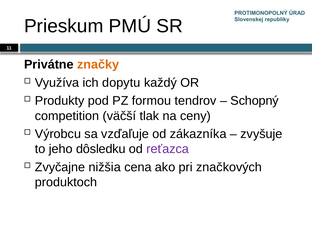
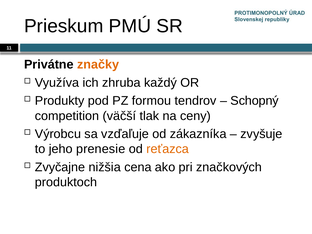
dopytu: dopytu -> zhruba (121, 83)
dôsledku: dôsledku -> prenesie (101, 149)
reťazca colour: purple -> orange (168, 149)
